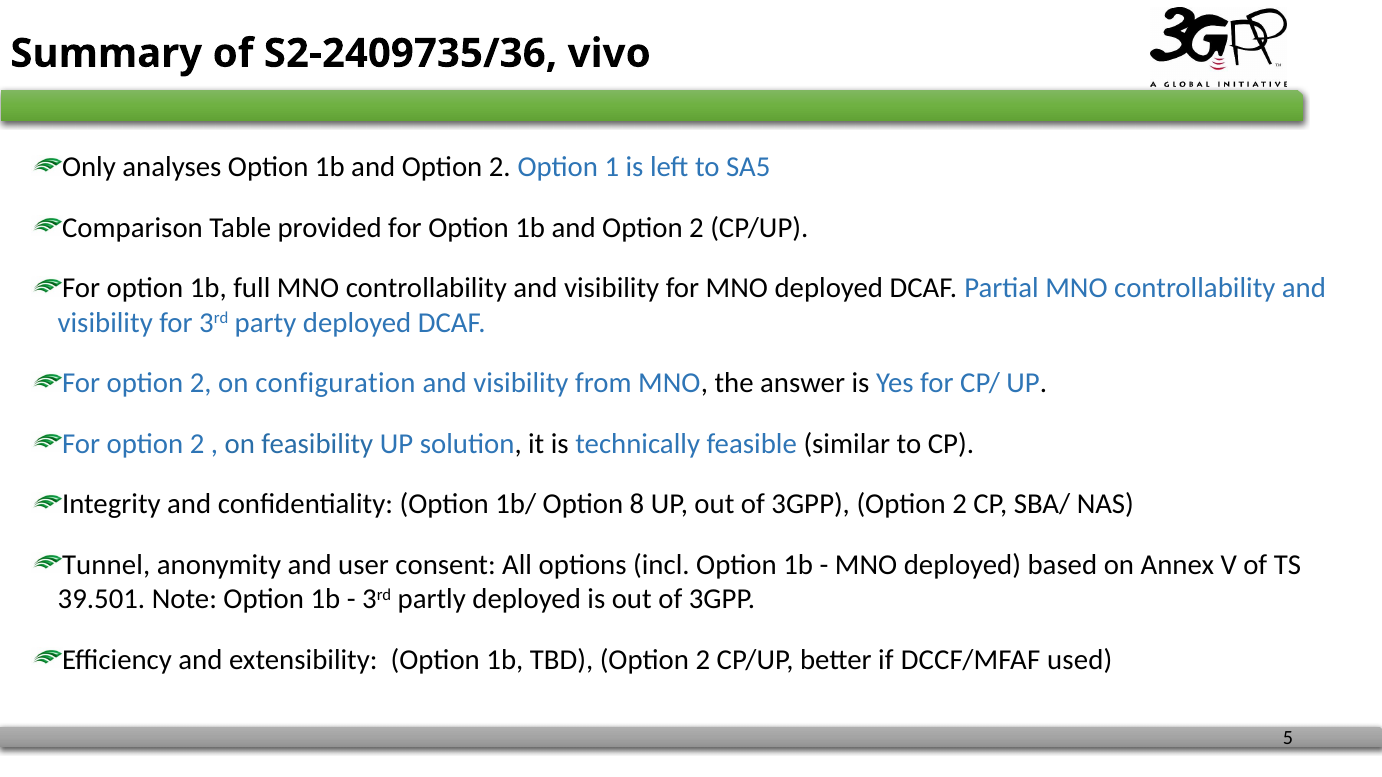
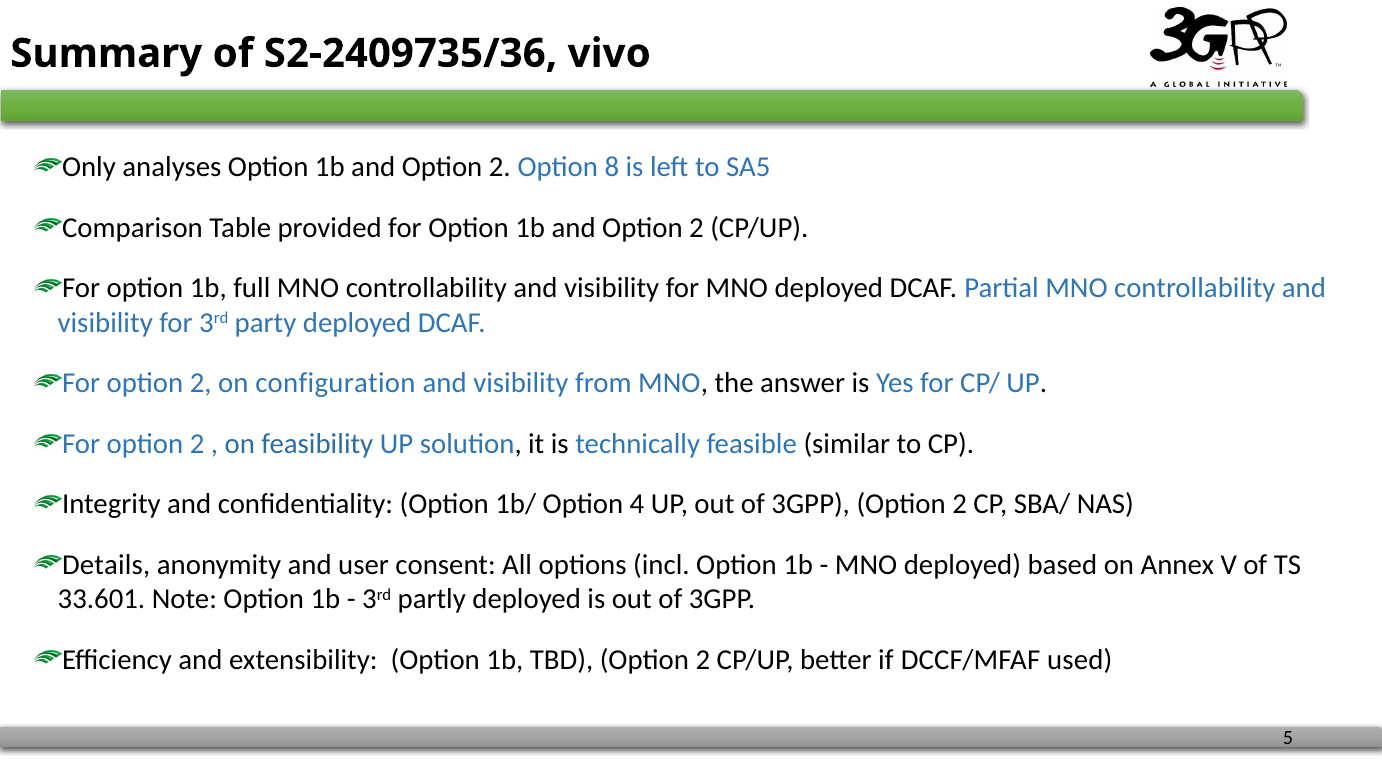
1: 1 -> 8 (612, 167)
8: 8 -> 4 (637, 504)
Tunnel: Tunnel -> Details (106, 565)
39.501: 39.501 -> 33.601 (101, 599)
